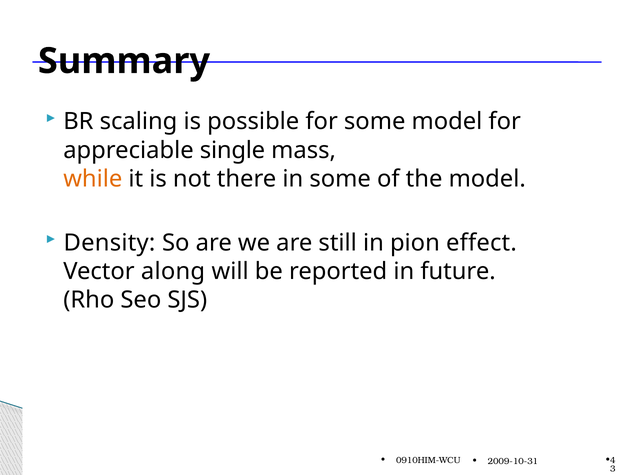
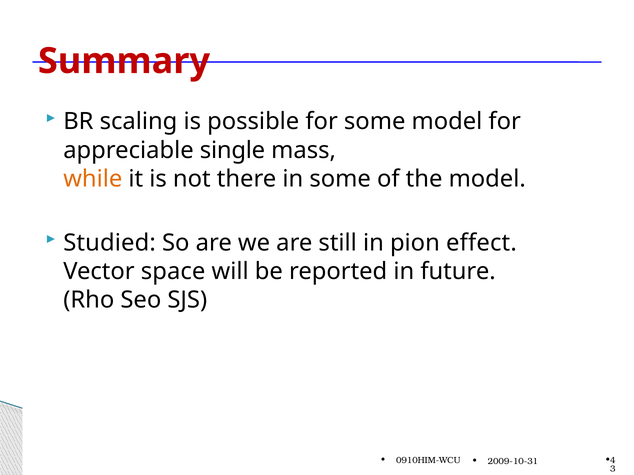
Summary colour: black -> red (124, 61)
Density: Density -> Studied (110, 243)
along: along -> space (173, 272)
